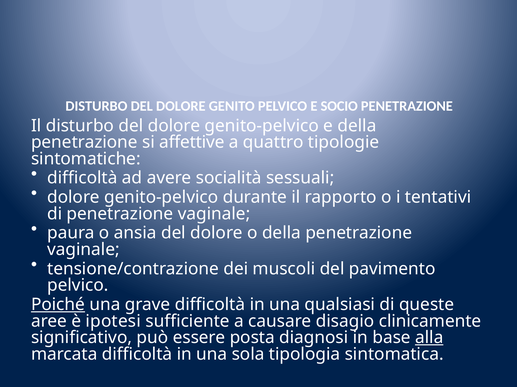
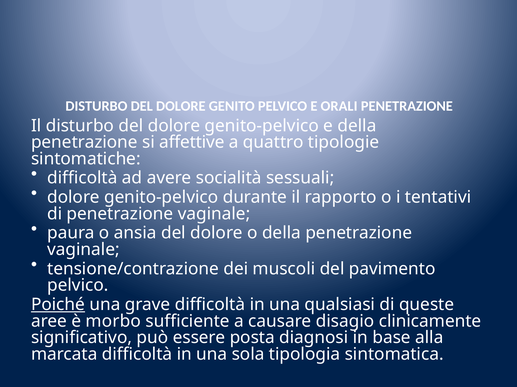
SOCIO: SOCIO -> ORALI (339, 106)
ipotesi: ipotesi -> morbo (113, 322)
alla underline: present -> none (429, 338)
